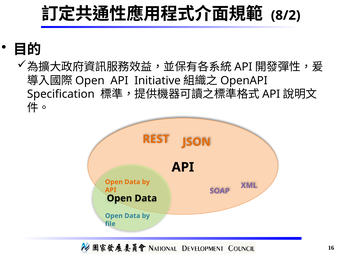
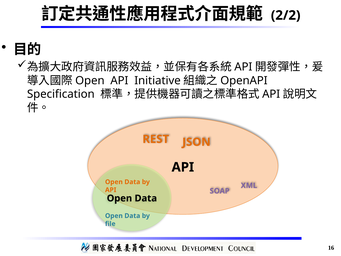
8/2: 8/2 -> 2/2 (286, 15)
